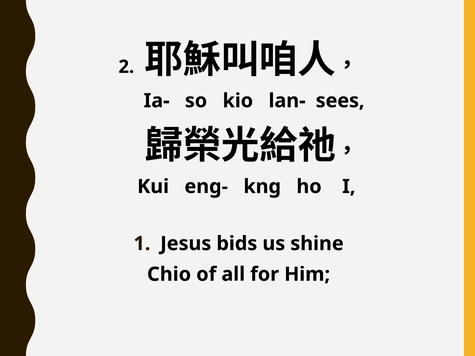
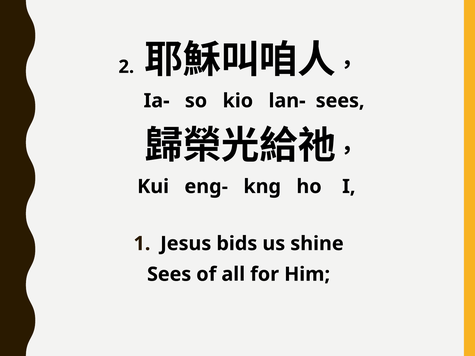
Chio: Chio -> Sees (169, 274)
